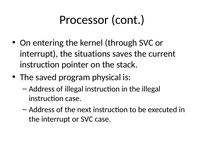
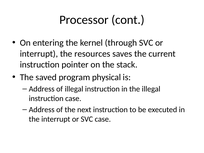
situations: situations -> resources (92, 54)
